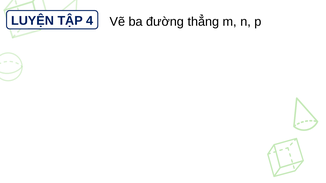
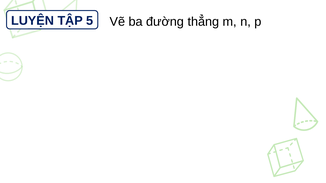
4: 4 -> 5 (90, 21)
